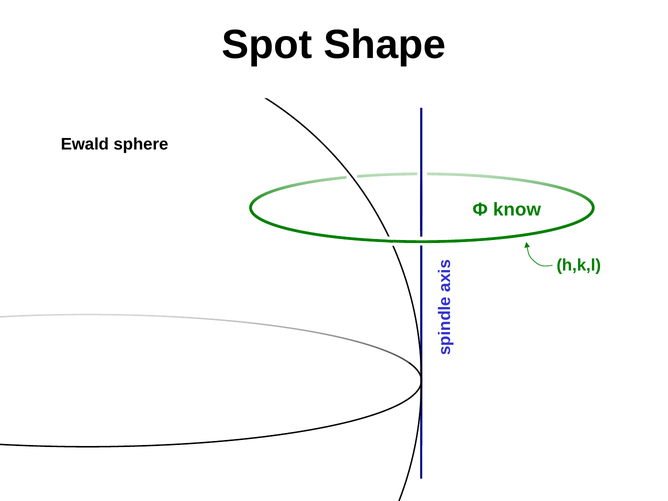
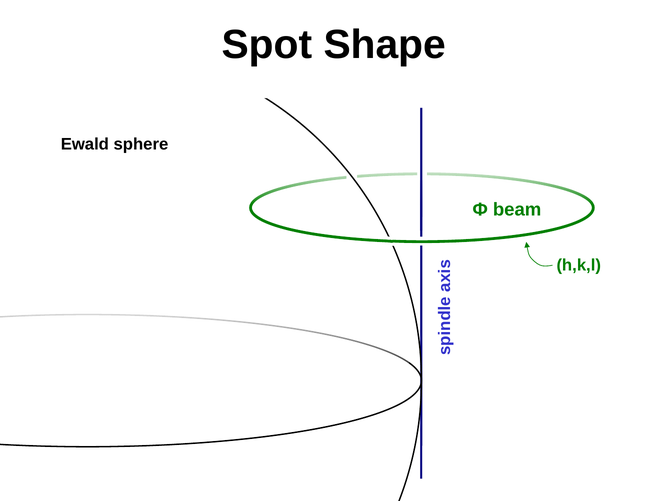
know: know -> beam (517, 210)
